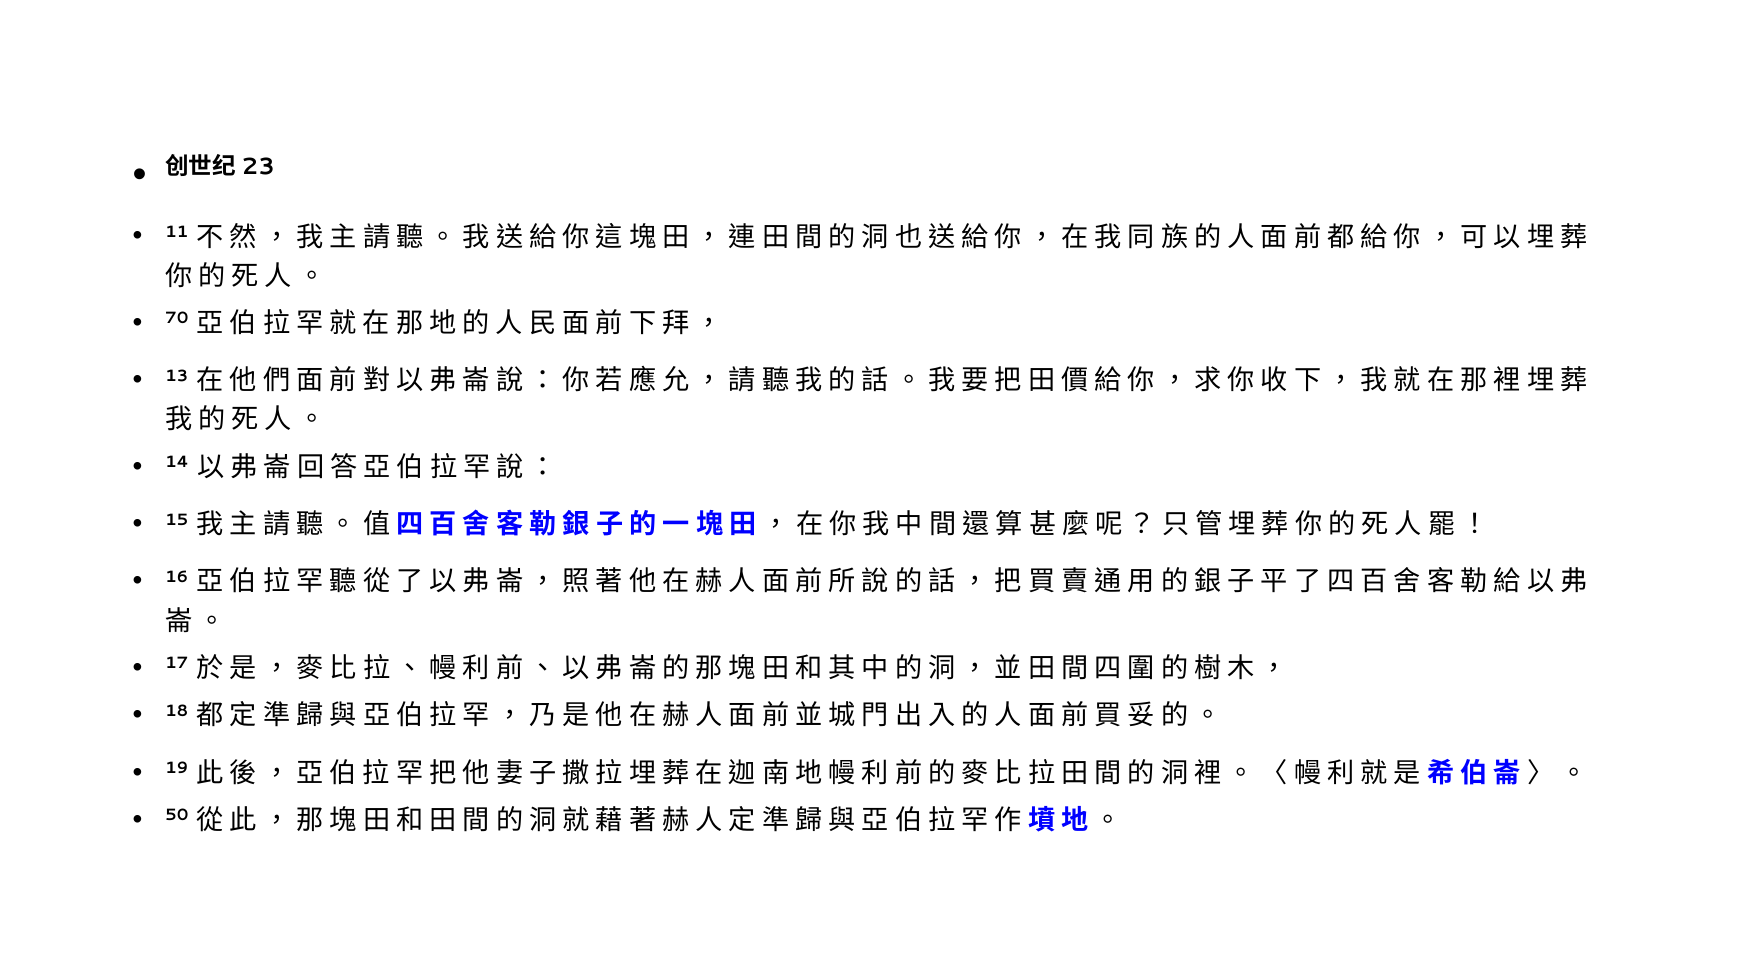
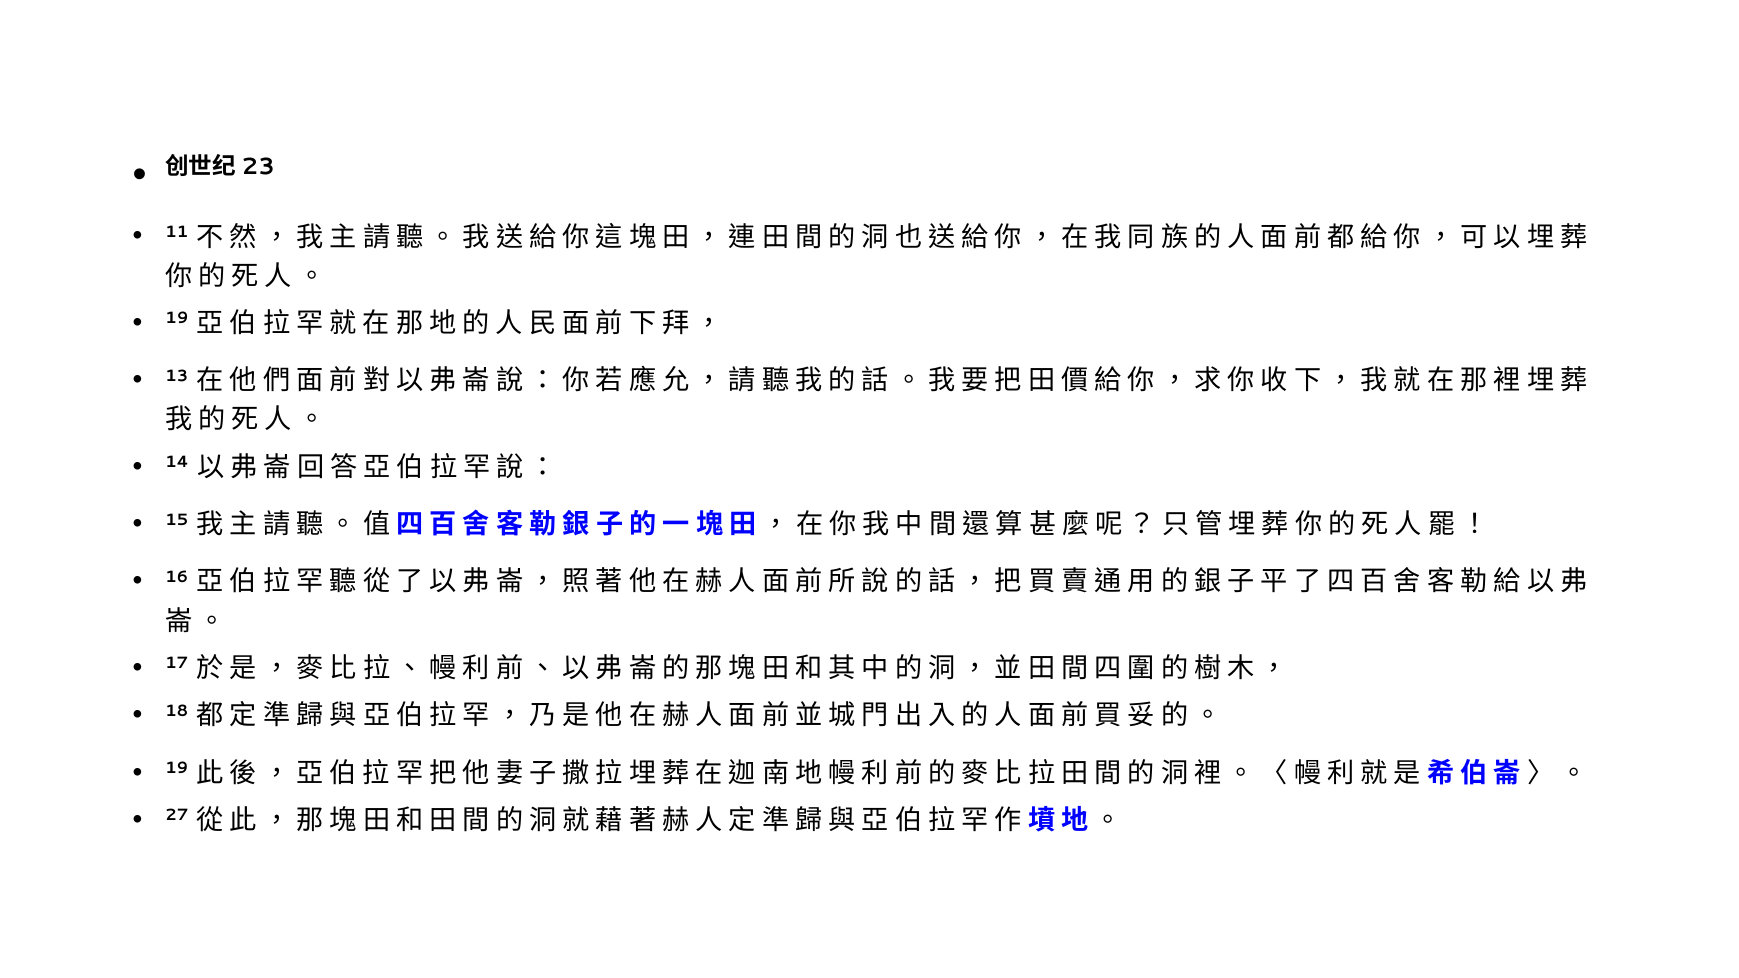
70: 70 -> 19 (177, 318)
50: 50 -> 27 (177, 816)
